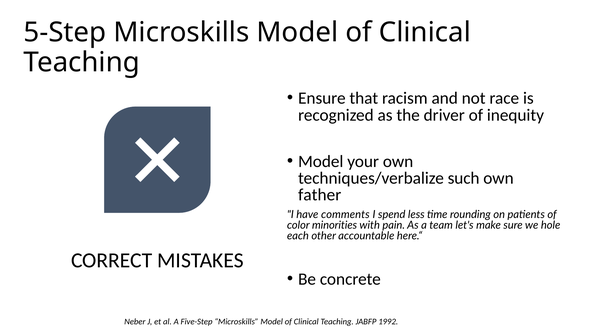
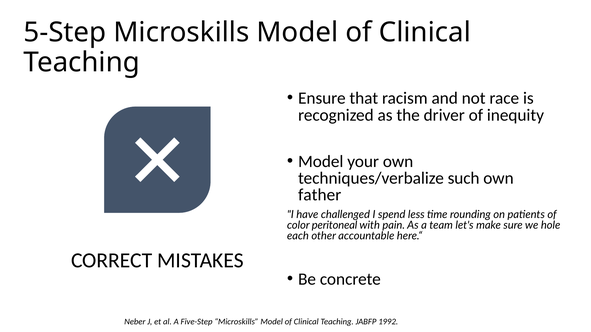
comments: comments -> challenged (345, 215)
minorities: minorities -> peritoneal (335, 226)
